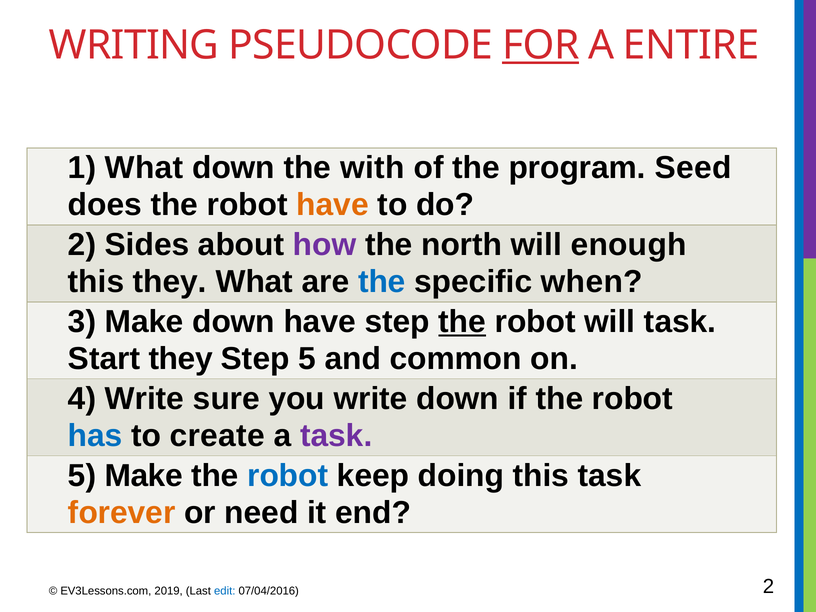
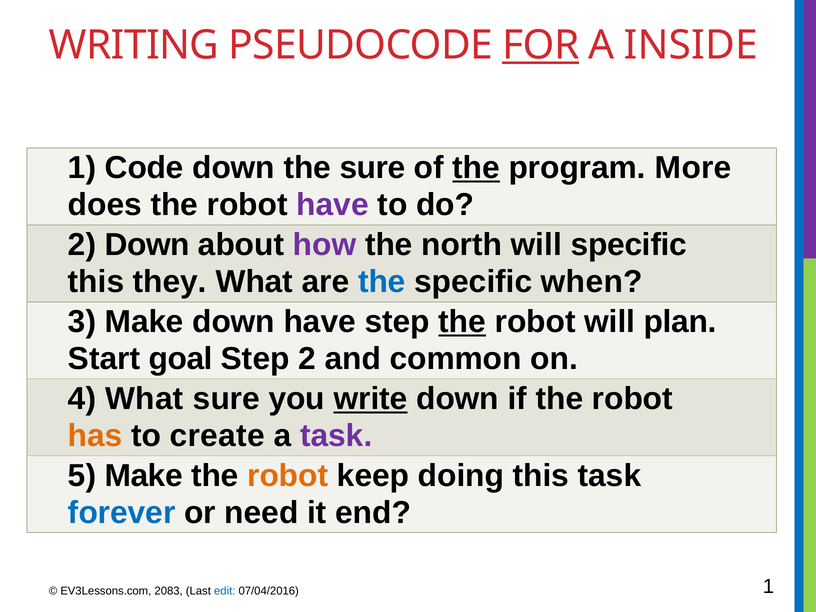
ENTIRE: ENTIRE -> INSIDE (691, 45)
1 What: What -> Code (144, 168)
the with: with -> sure (373, 168)
the underline: none -> present (476, 168)
Seed: Seed -> More (693, 168)
have colour: orange -> purple (333, 205)
2 Sides: Sides -> Down (147, 245)
will enough: enough -> specific (629, 245)
will task: task -> plan (680, 322)
Start they: they -> goal (181, 359)
Step 5: 5 -> 2 (307, 359)
4 Write: Write -> What (144, 399)
write underline: none -> present (371, 399)
has colour: blue -> orange (95, 436)
robot colour: blue -> orange (288, 476)
forever colour: orange -> blue (122, 513)
2019: 2019 -> 2083 (169, 591)
07/04/2016 2: 2 -> 1 (768, 587)
